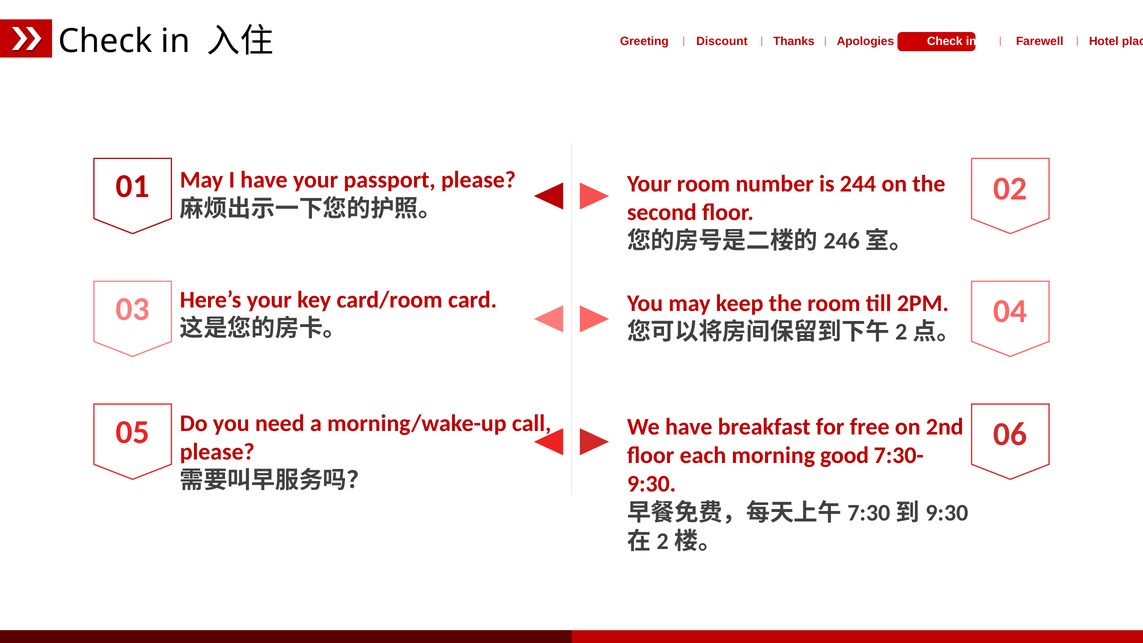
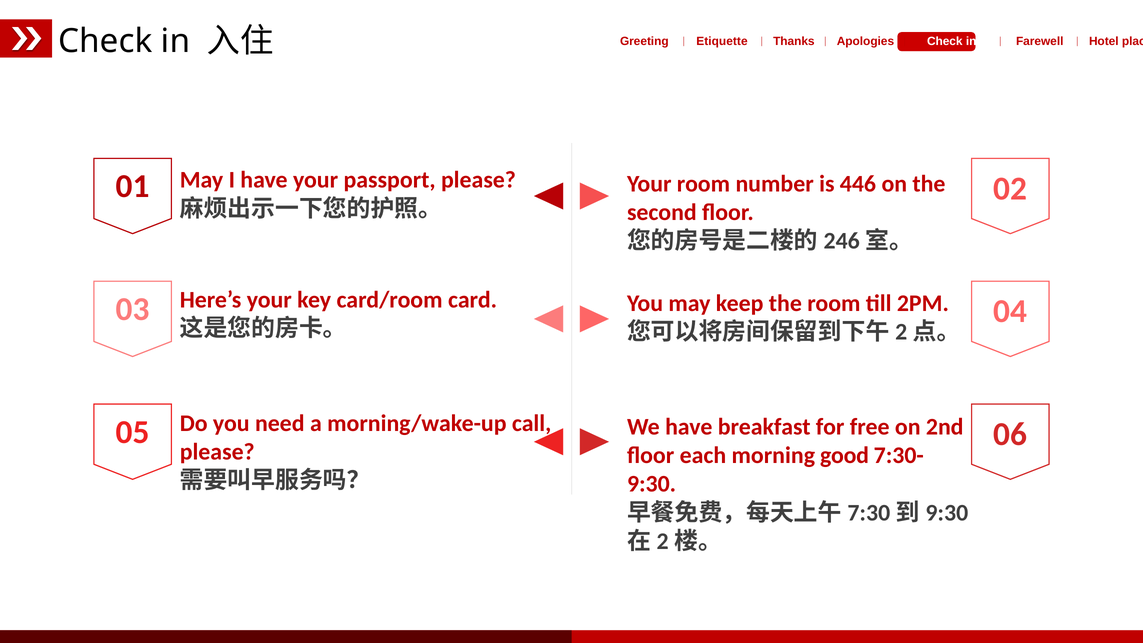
Discount: Discount -> Etiquette (722, 42)
244: 244 -> 446 (858, 184)
